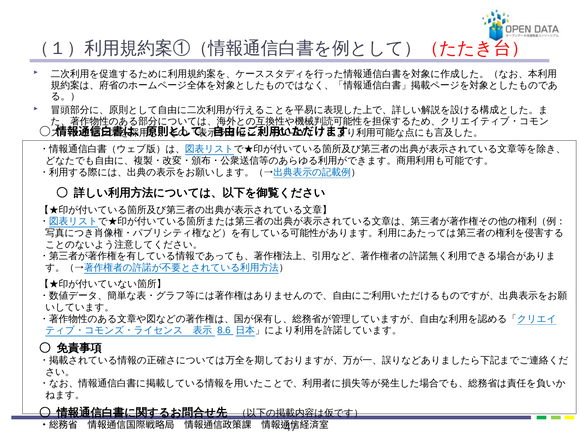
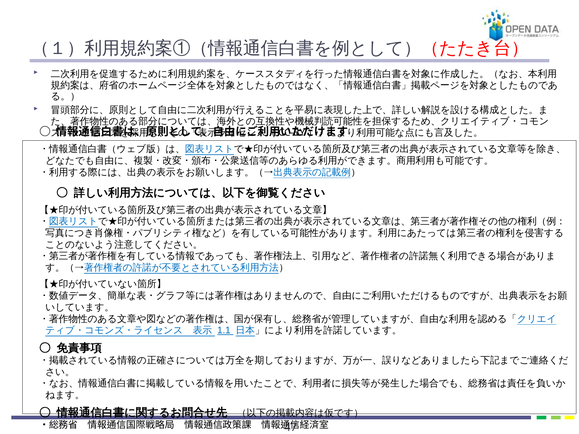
8.6: 8.6 -> 1.1 (224, 331)
